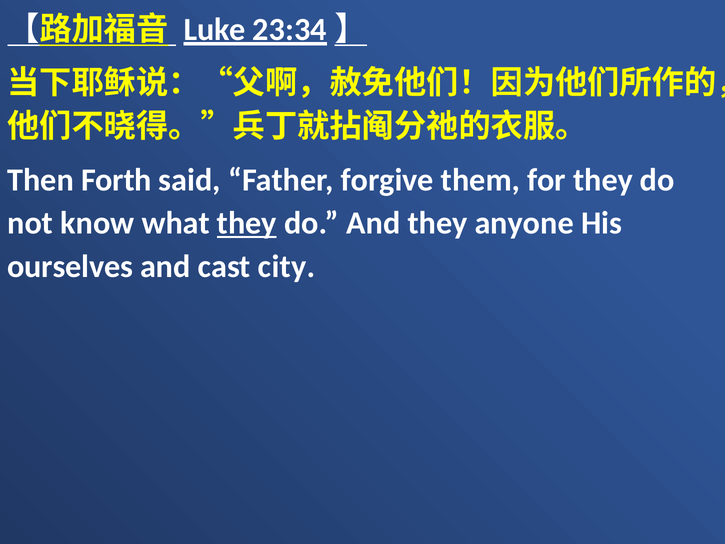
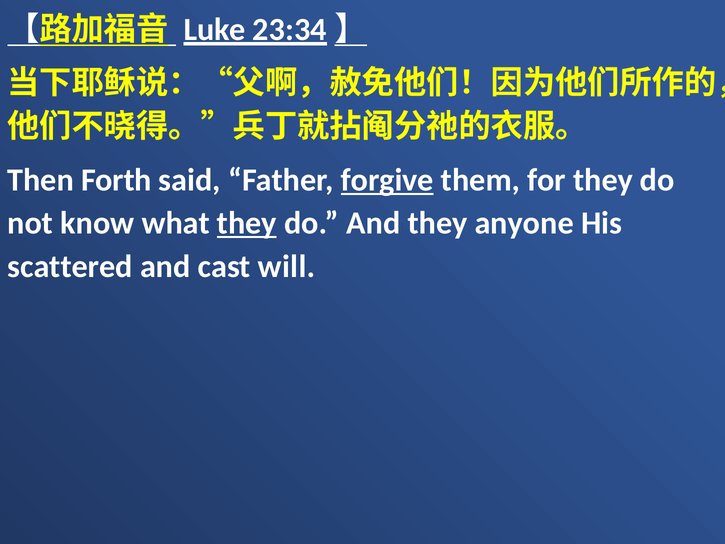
forgive underline: none -> present (387, 180)
ourselves: ourselves -> scattered (70, 266)
city: city -> will (287, 266)
